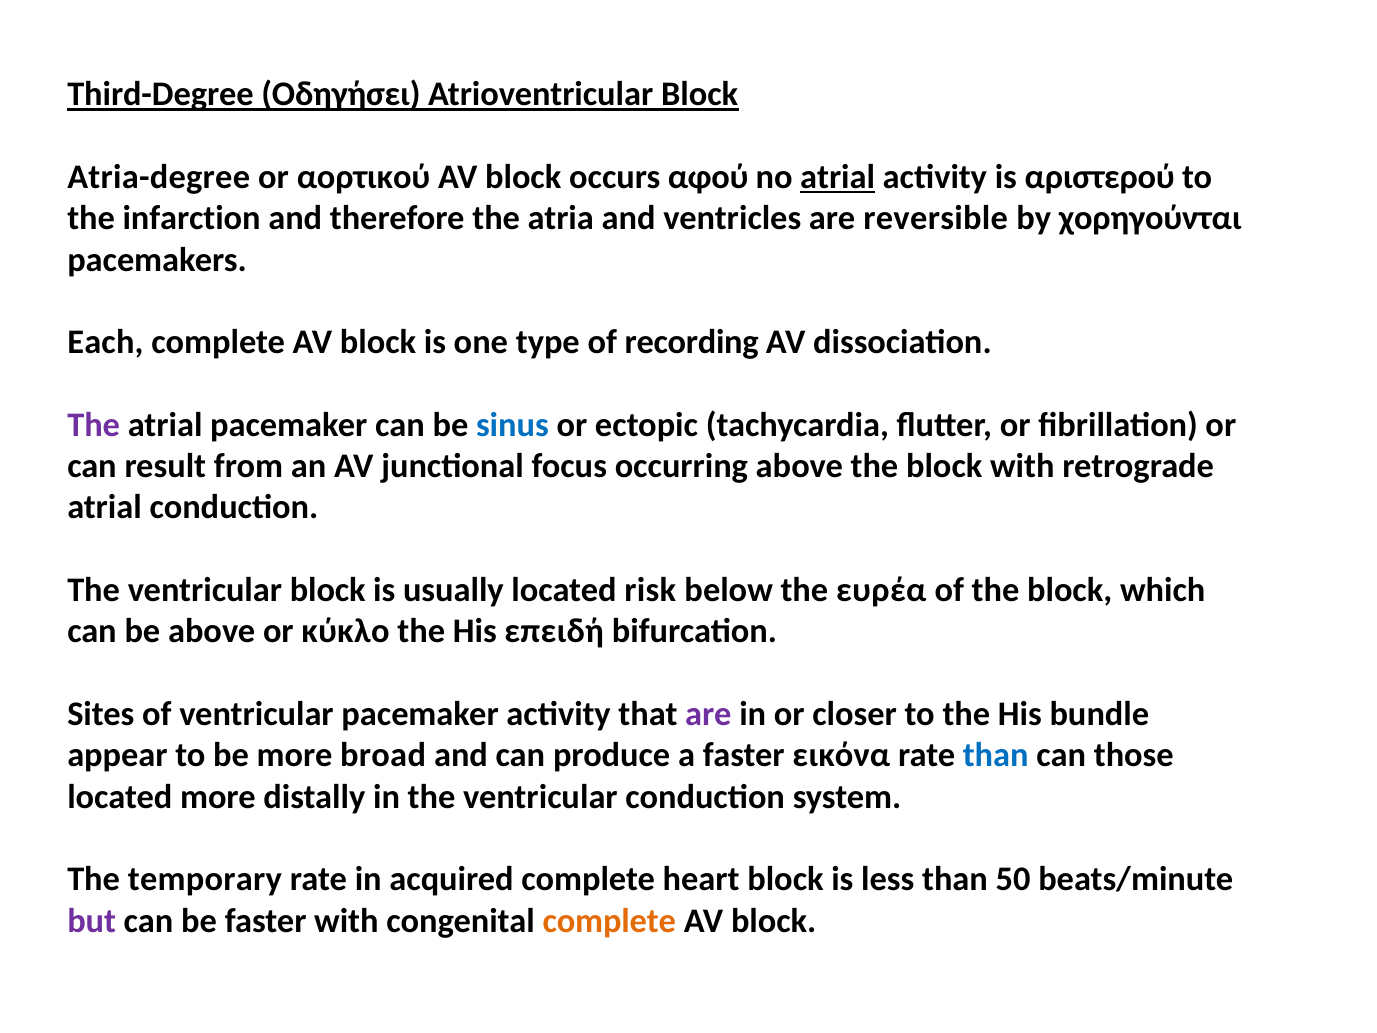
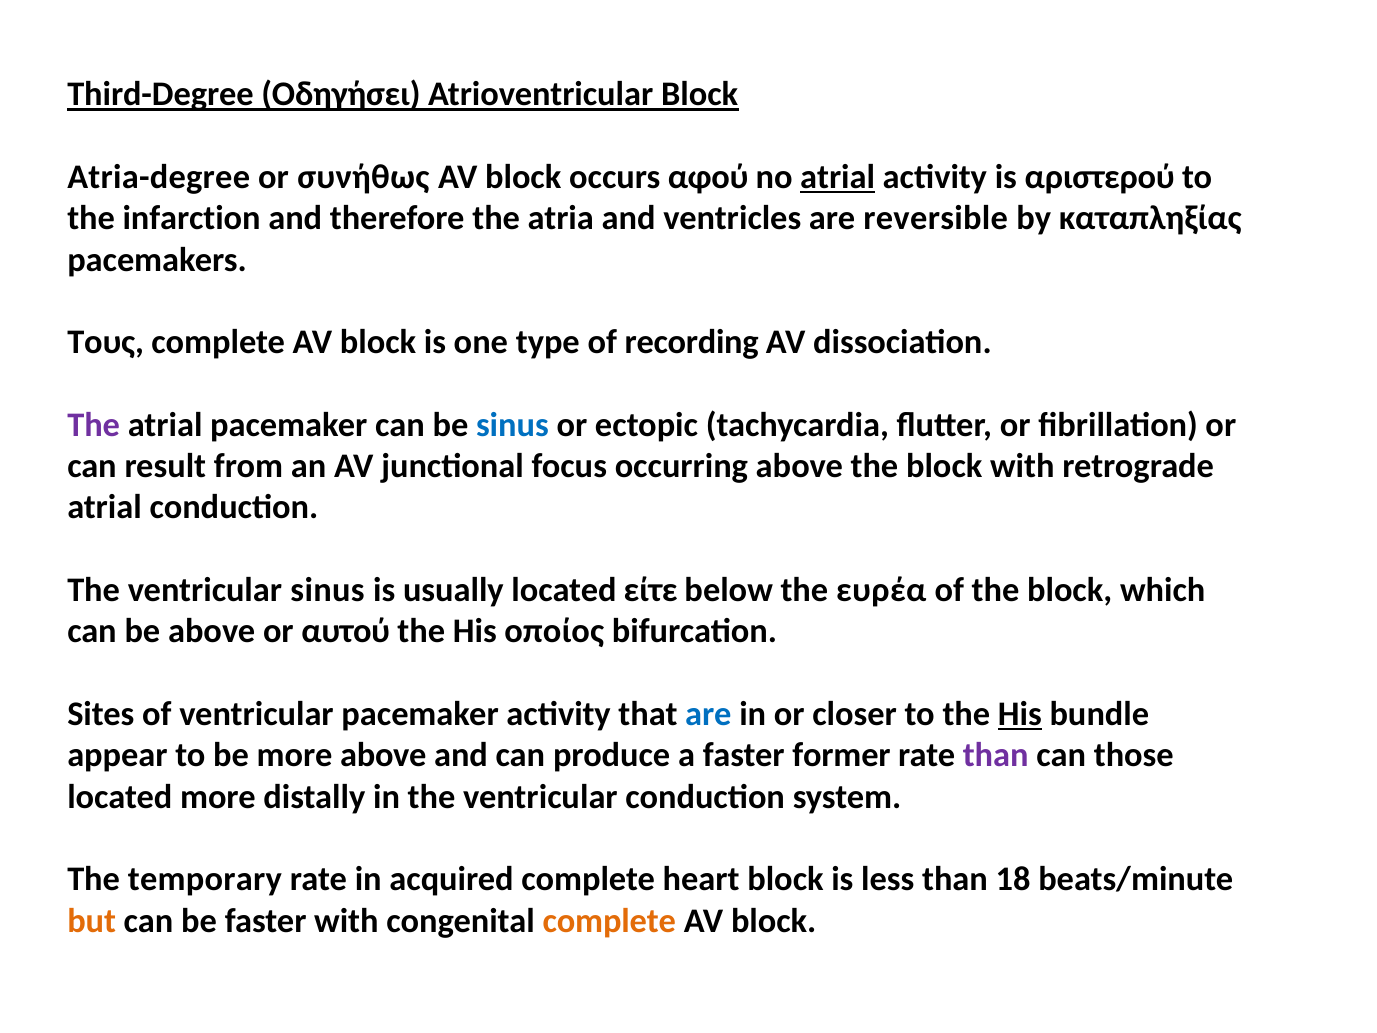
αορτικού: αορτικού -> συνήθως (363, 177)
χορηγούνται: χορηγούνται -> καταπληξίας (1150, 218)
Each: Each -> Τους (106, 342)
ventricular block: block -> sinus (328, 590)
risk: risk -> είτε (651, 590)
κύκλο: κύκλο -> αυτού (346, 631)
επειδή: επειδή -> οποίος (554, 631)
are colour: purple -> blue (708, 714)
His underline: none -> present (1020, 714)
more broad: broad -> above (383, 755)
εικόνα: εικόνα -> former (842, 755)
than colour: blue -> purple (996, 755)
50: 50 -> 18 (1013, 879)
but colour: purple -> orange (92, 921)
